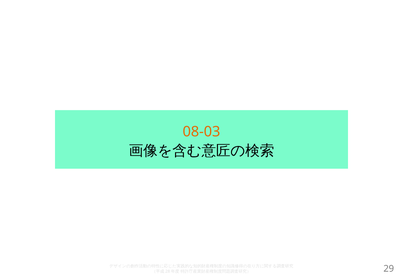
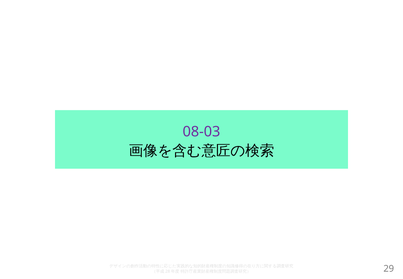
08-03 colour: orange -> purple (201, 132)
